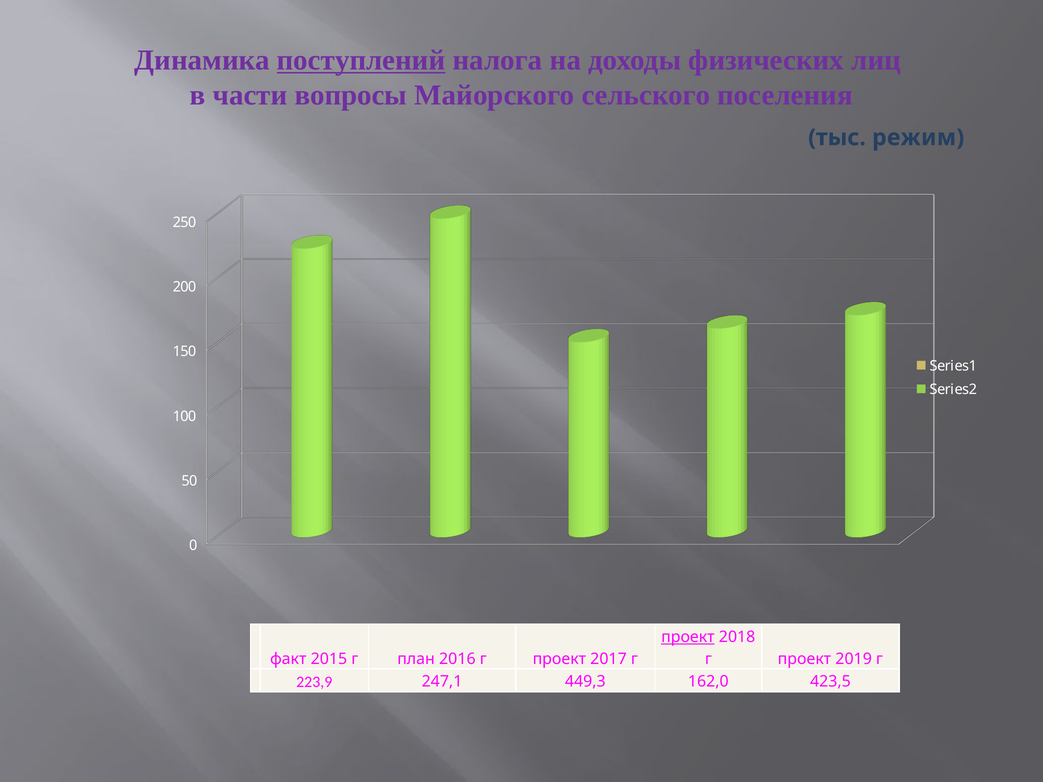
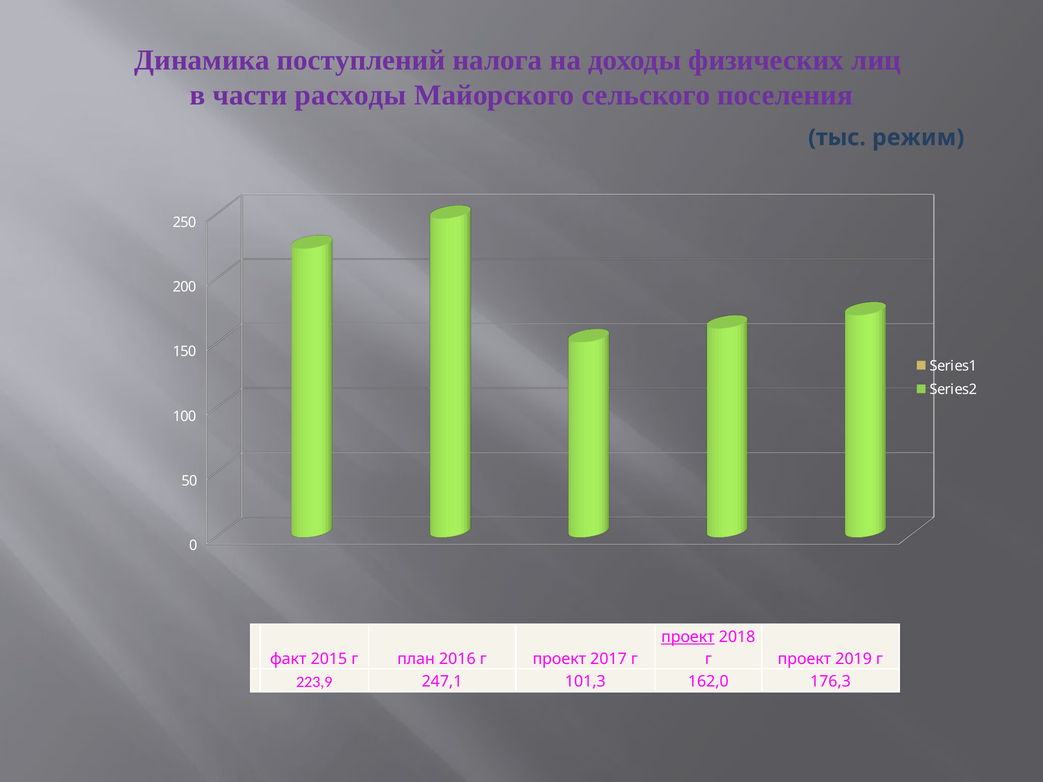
поступлений underline: present -> none (361, 60)
вопросы: вопросы -> расходы (351, 95)
449,3: 449,3 -> 101,3 (585, 682)
423,5: 423,5 -> 176,3 (830, 682)
